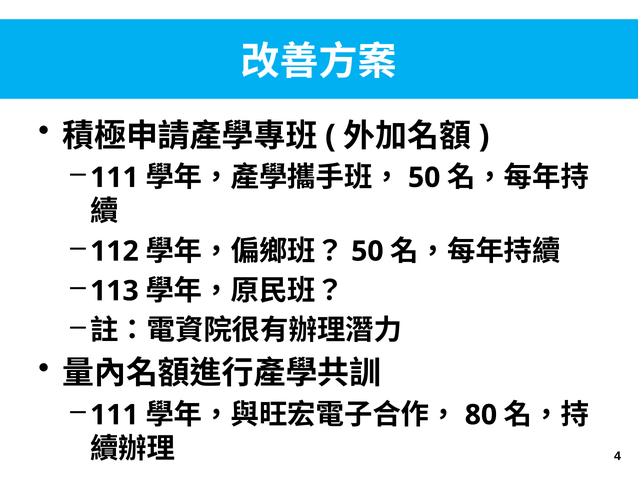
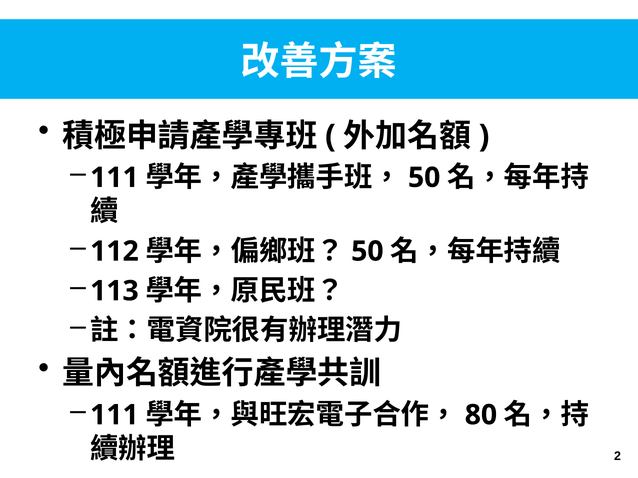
4: 4 -> 2 (618, 457)
